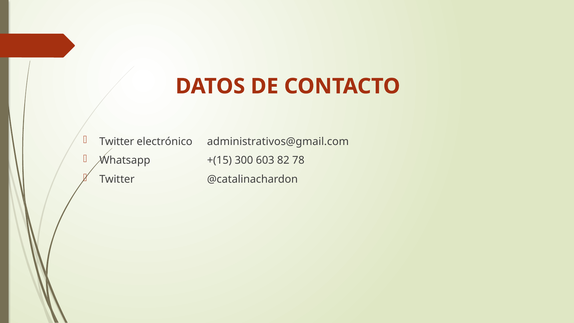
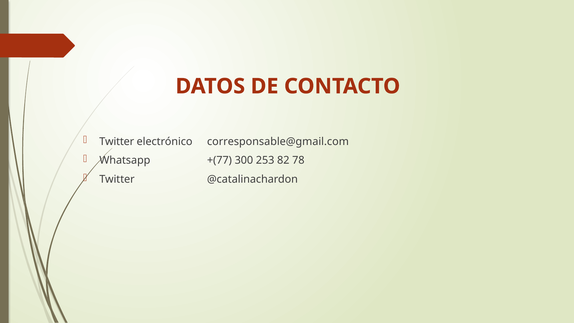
administrativos@gmail.com: administrativos@gmail.com -> corresponsable@gmail.com (278, 141)
+(15: +(15 -> +(77 (219, 160)
603: 603 -> 253 (265, 160)
